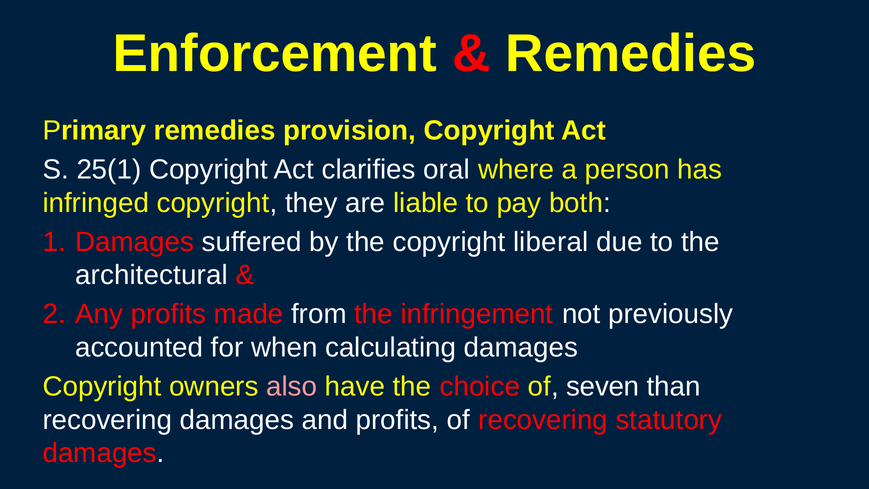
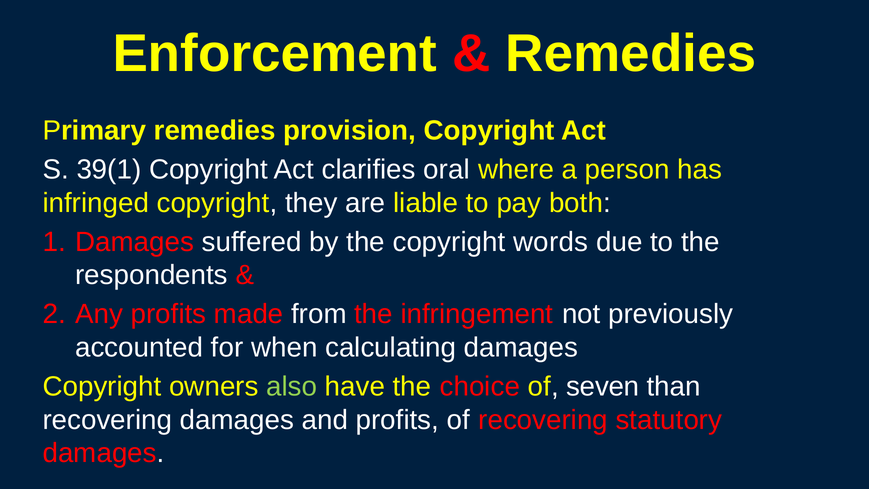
25(1: 25(1 -> 39(1 (109, 170)
liberal: liberal -> words (551, 242)
architectural: architectural -> respondents (152, 275)
also colour: pink -> light green (292, 387)
